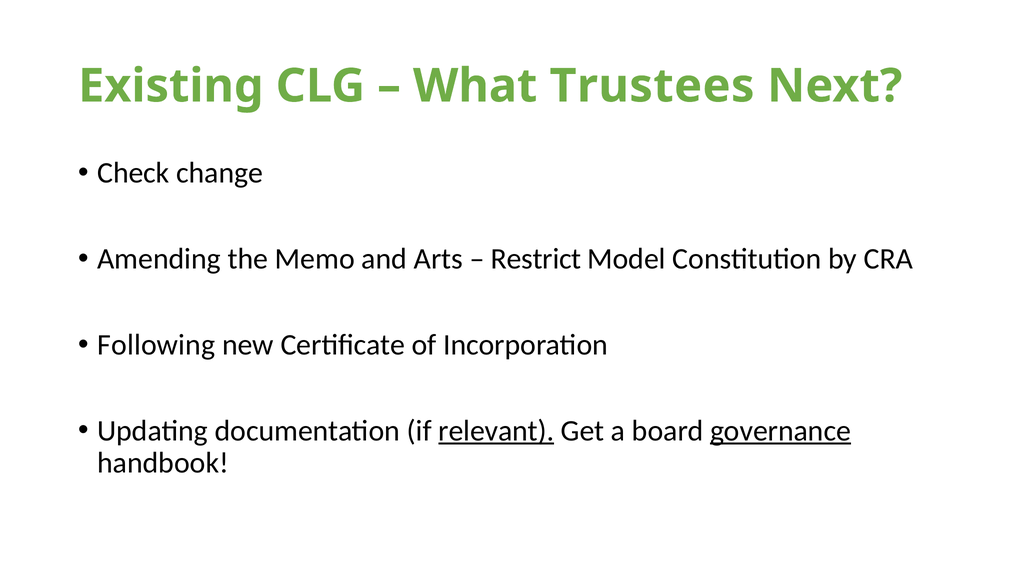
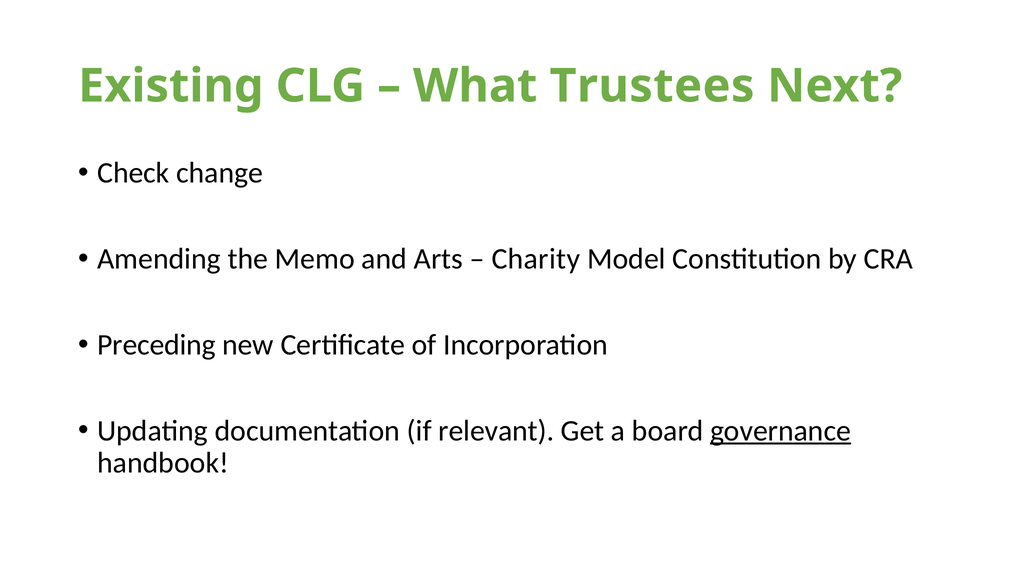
Restrict: Restrict -> Charity (536, 259)
Following: Following -> Preceding (156, 345)
relevant underline: present -> none (496, 431)
